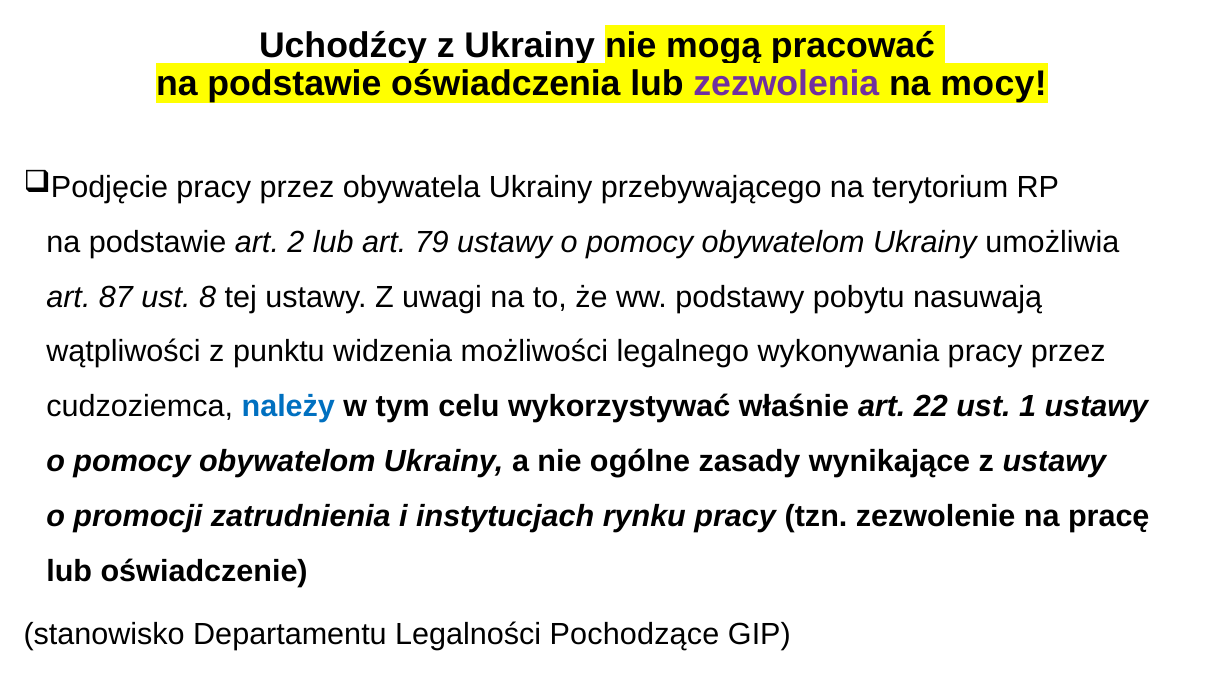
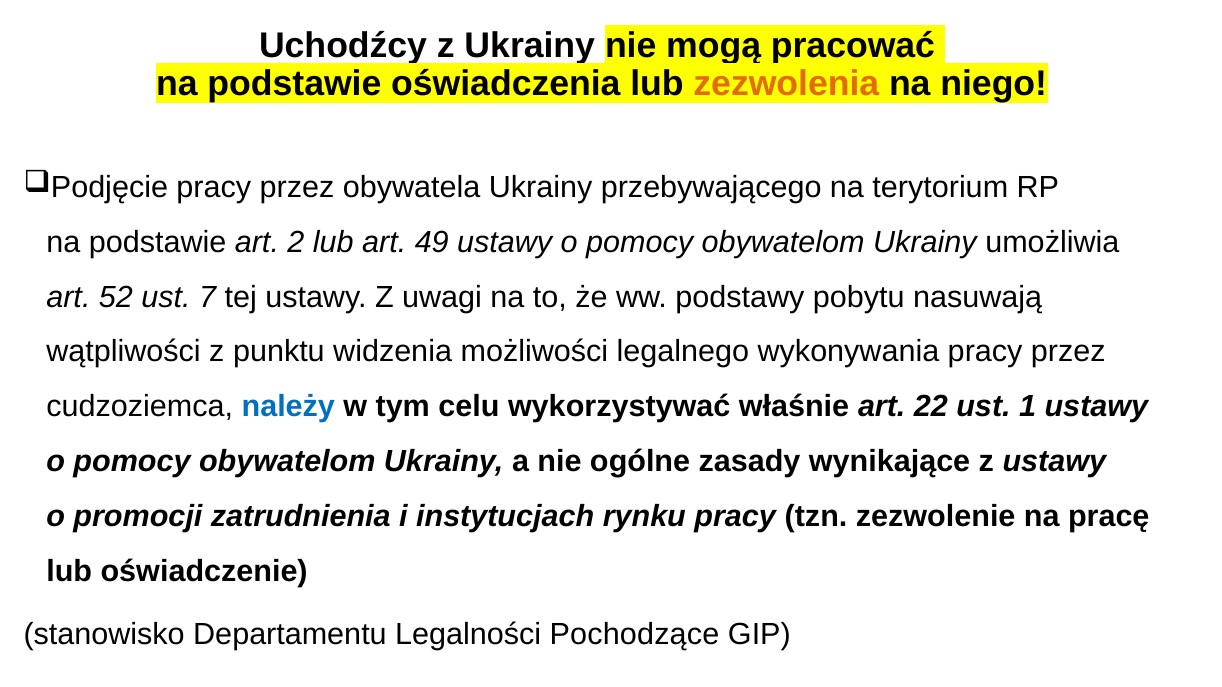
zezwolenia colour: purple -> orange (786, 84)
mocy: mocy -> niego (994, 84)
79: 79 -> 49 (432, 242)
87: 87 -> 52 (116, 297)
8: 8 -> 7 (208, 297)
